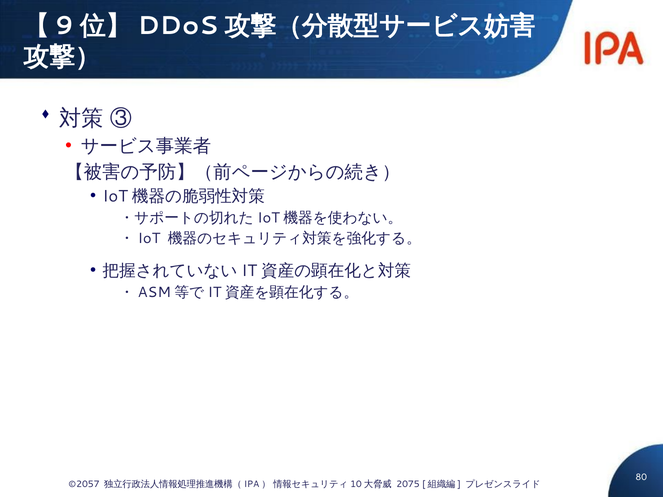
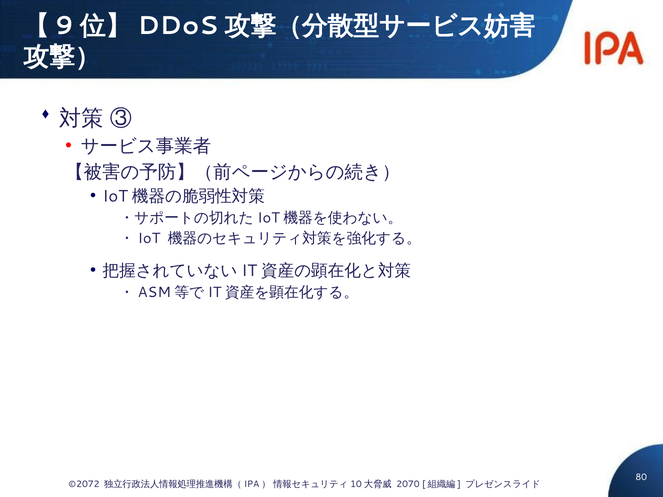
©2057: ©2057 -> ©2072 (84, 484)
2075: 2075 -> 2070 (408, 484)
